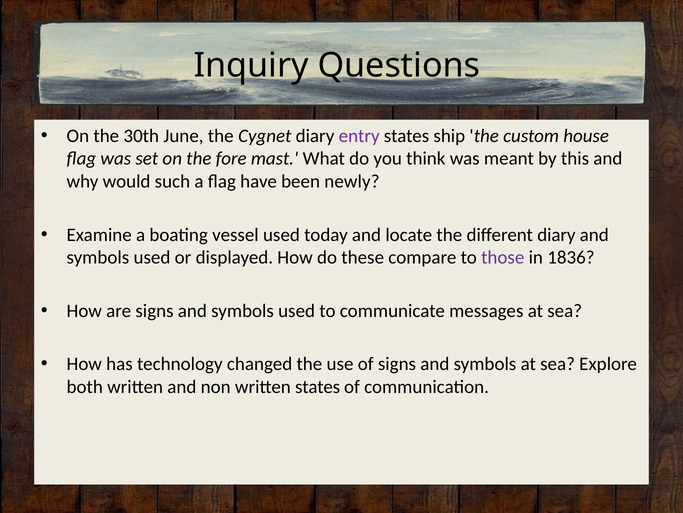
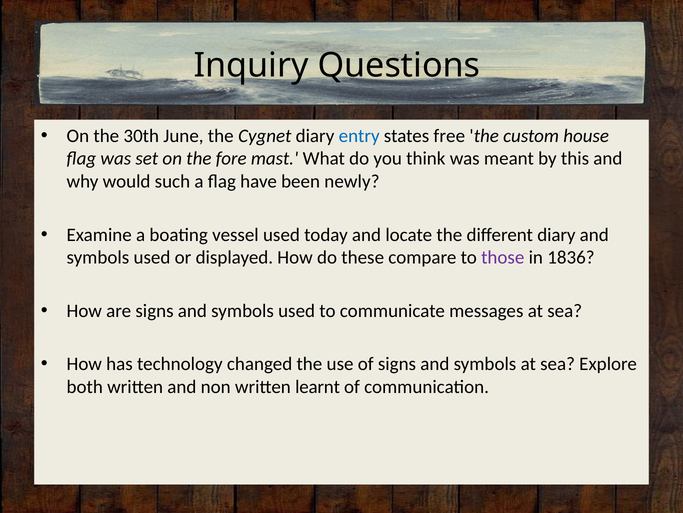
entry colour: purple -> blue (359, 136)
ship: ship -> free (449, 136)
written states: states -> learnt (318, 386)
